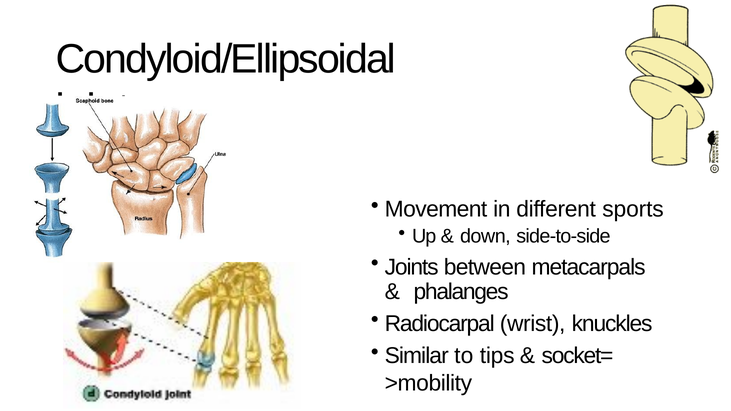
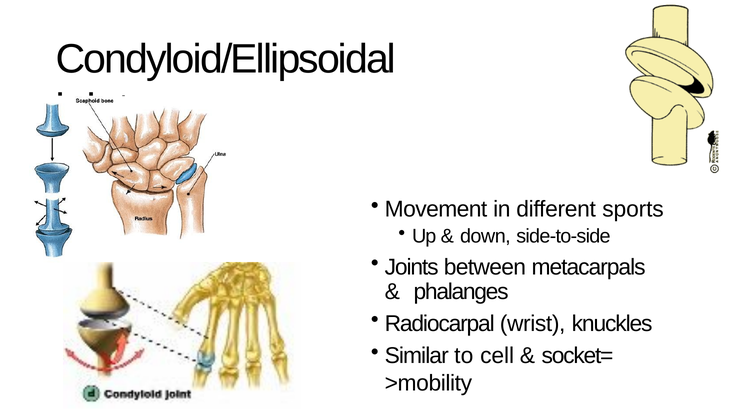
tips: tips -> cell (497, 356)
